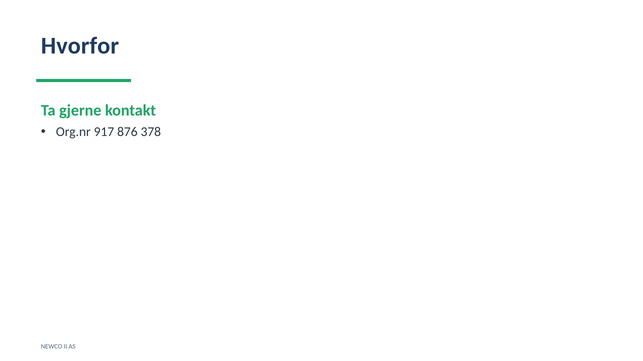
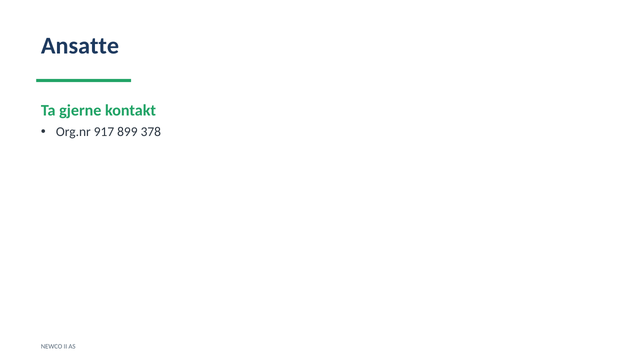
Hvorfor: Hvorfor -> Ansatte (80, 46)
876: 876 -> 899 (127, 132)
